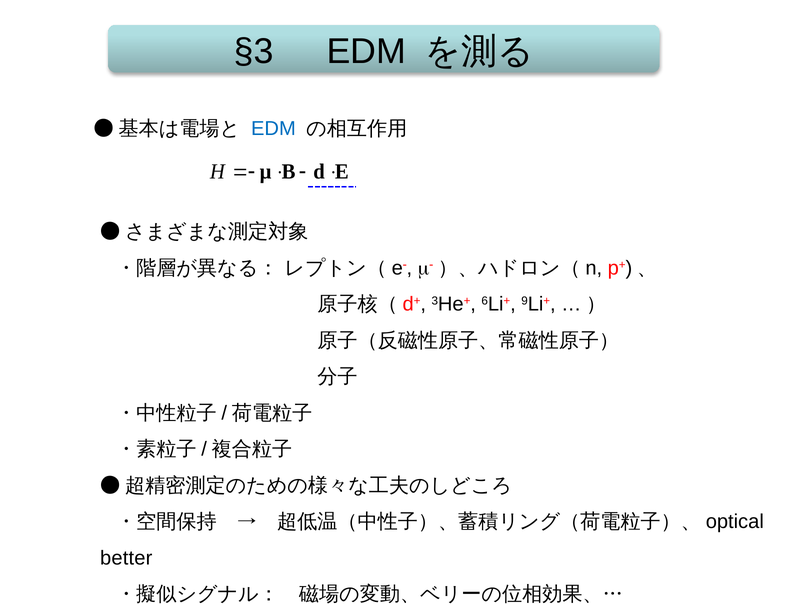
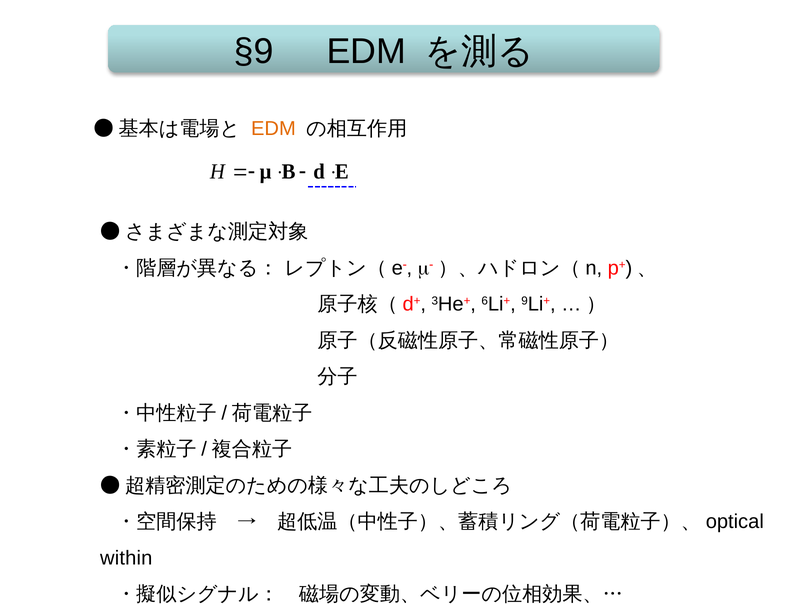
§3: §3 -> §9 (254, 51)
EDM colour: blue -> orange (273, 128)
better: better -> within (126, 558)
